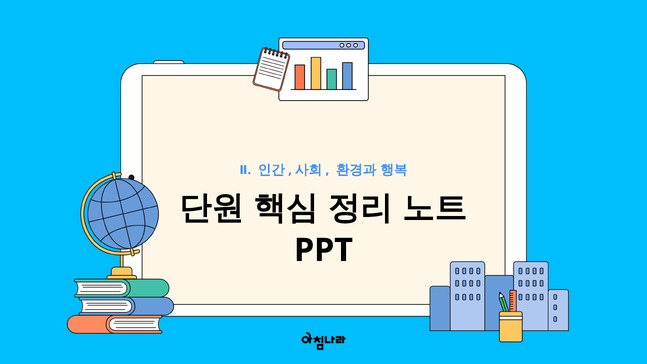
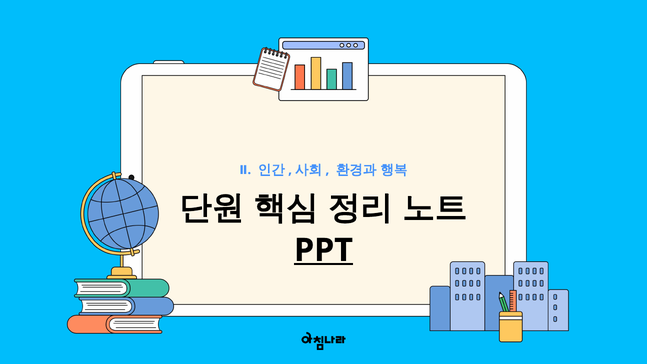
PPT underline: none -> present (323, 250)
